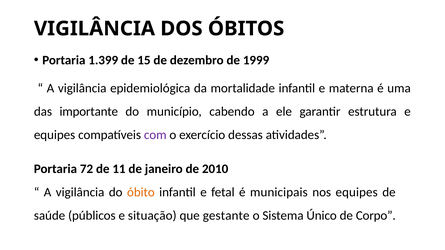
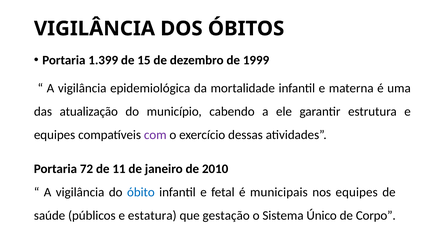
importante: importante -> atualização (89, 112)
óbito colour: orange -> blue (141, 193)
situação: situação -> estatura (152, 216)
gestante: gestante -> gestação (226, 216)
